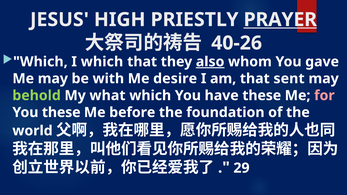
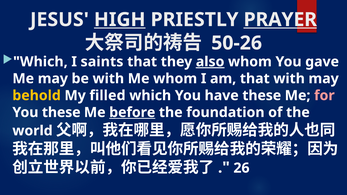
HIGH underline: none -> present (120, 20)
40-26: 40-26 -> 50-26 (237, 43)
I which: which -> saints (102, 62)
Me desire: desire -> whom (175, 79)
that sent: sent -> with (289, 79)
behold colour: light green -> yellow (37, 96)
what: what -> filled (107, 96)
before underline: none -> present (132, 112)
29: 29 -> 26 (241, 168)
